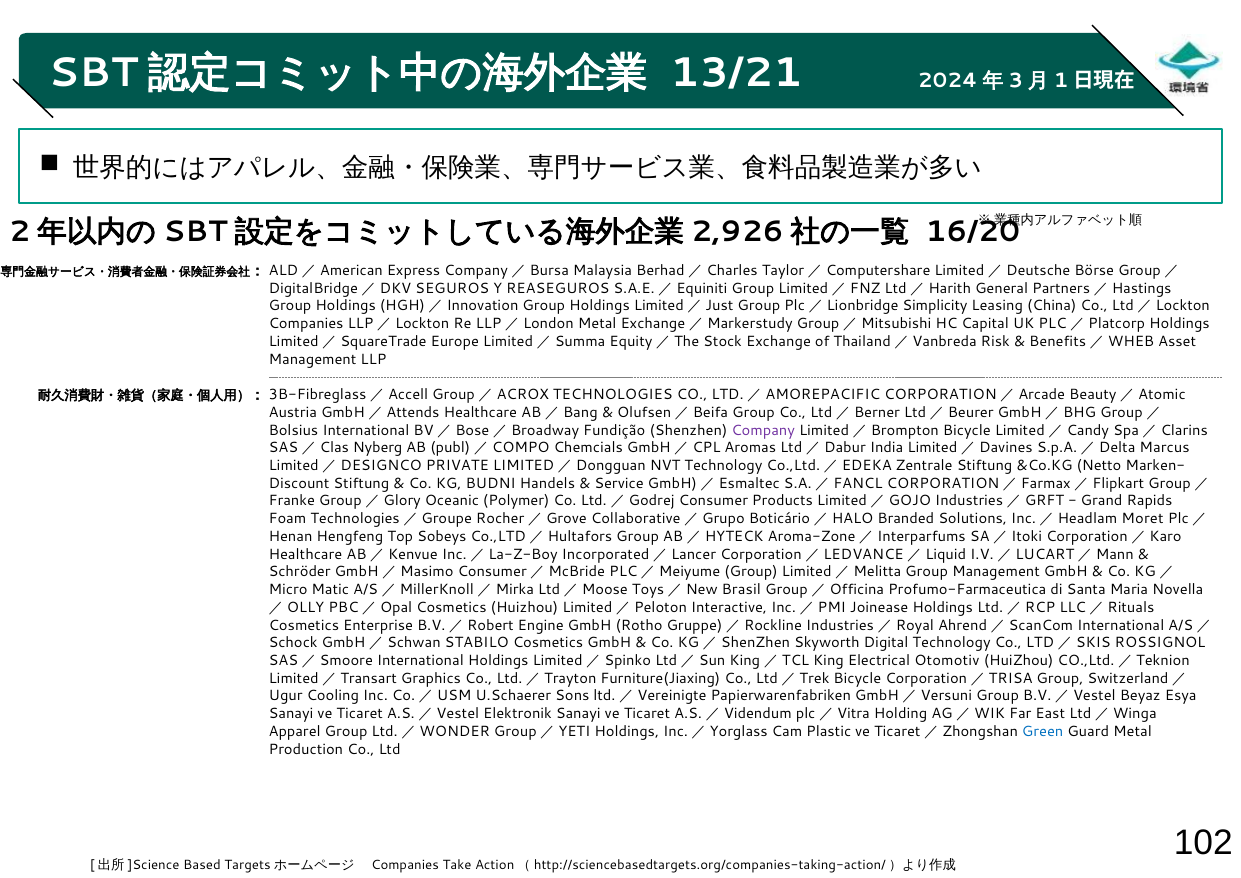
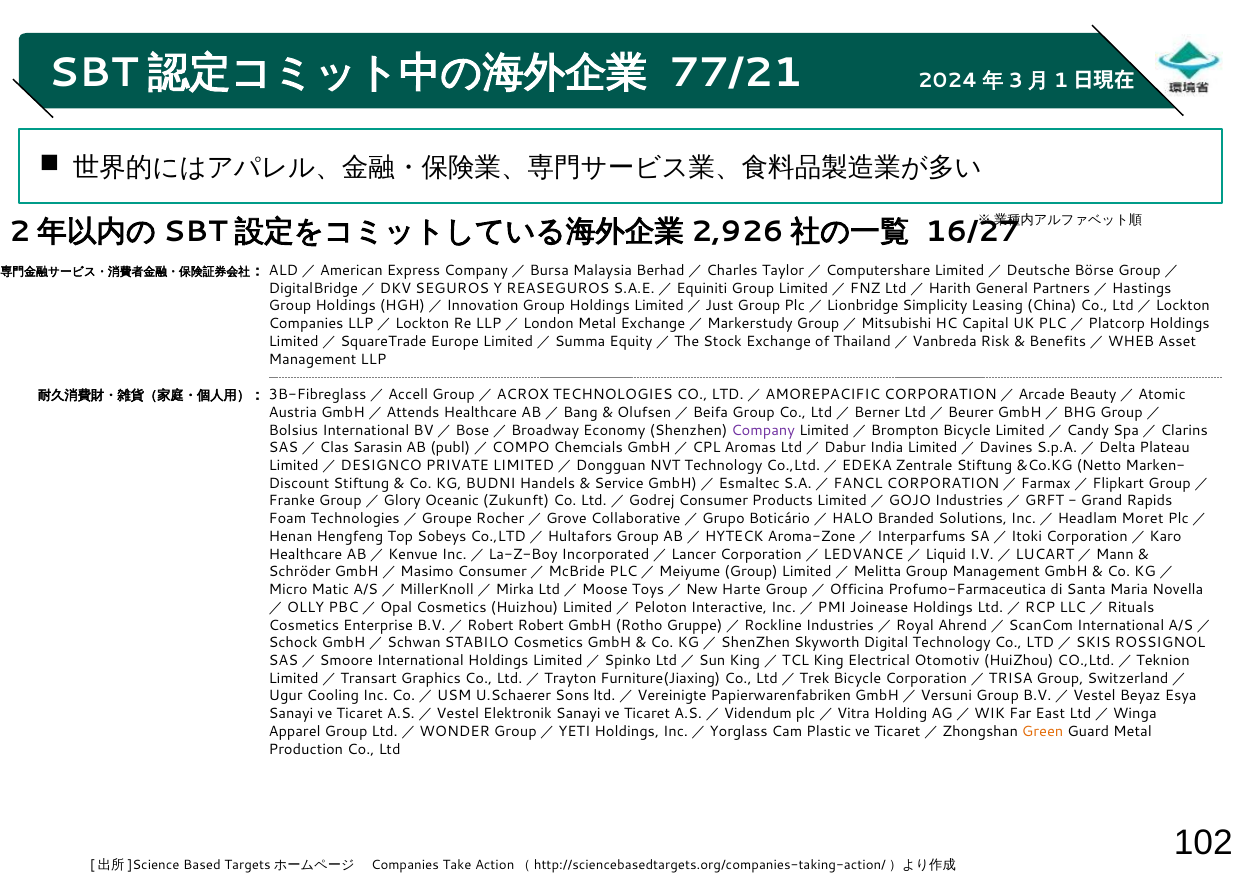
13/21: 13/21 -> 77/21 (736, 72)
16/20: 16/20 -> 16/27 (973, 231)
Fundição: Fundição -> Economy (614, 430)
Nyberg: Nyberg -> Sarasin (378, 448)
Marcus: Marcus -> Plateau (1165, 448)
Polymer: Polymer -> Zukunft (516, 501)
Brasil: Brasil -> Harte (741, 589)
Engine: Engine -> Robert (541, 625)
Green colour: blue -> orange (1043, 731)
